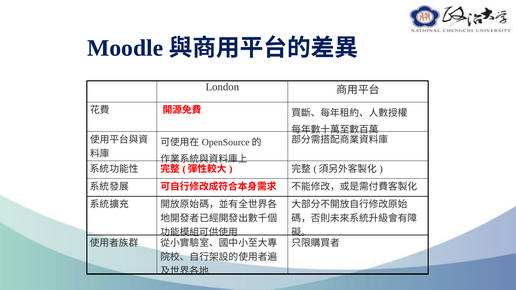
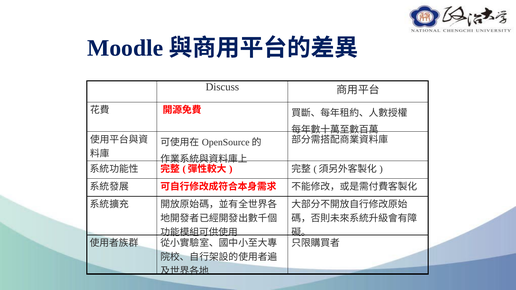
London: London -> Discuss (222, 87)
